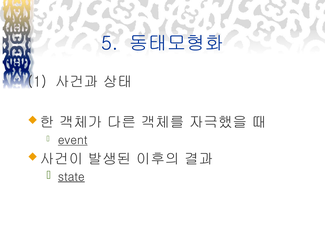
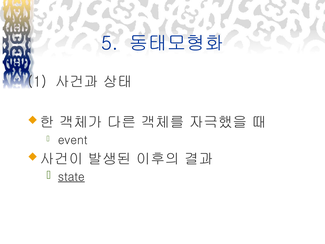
event underline: present -> none (73, 140)
